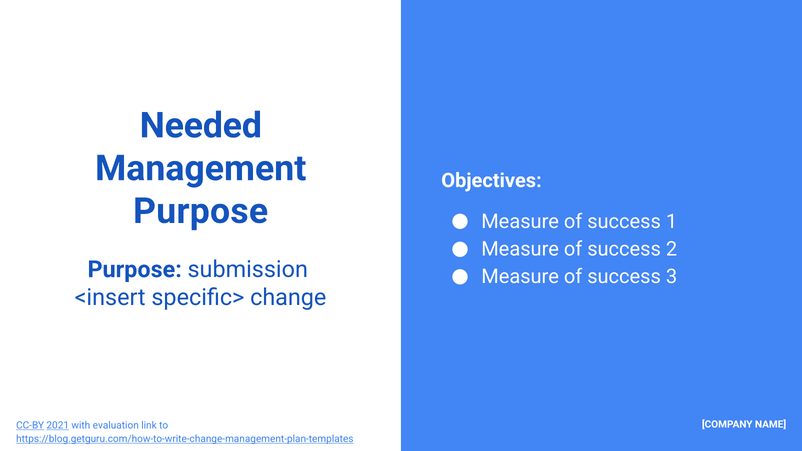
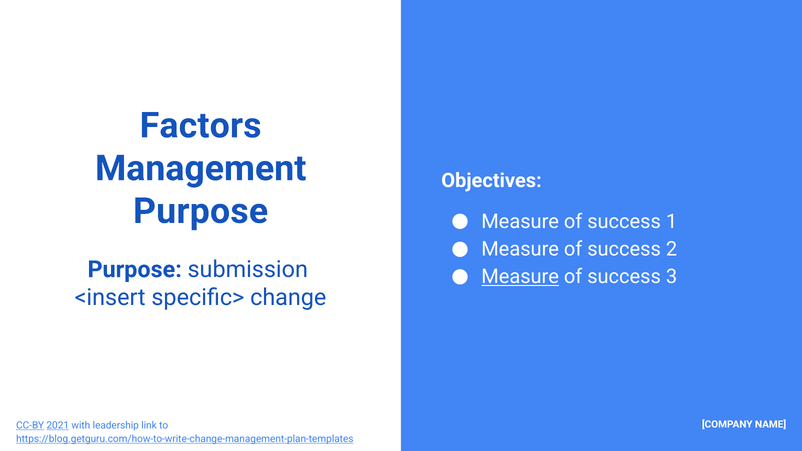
Needed: Needed -> Factors (201, 126)
Measure underline: none -> present (520, 277)
evaluation: evaluation -> leadership (116, 425)
